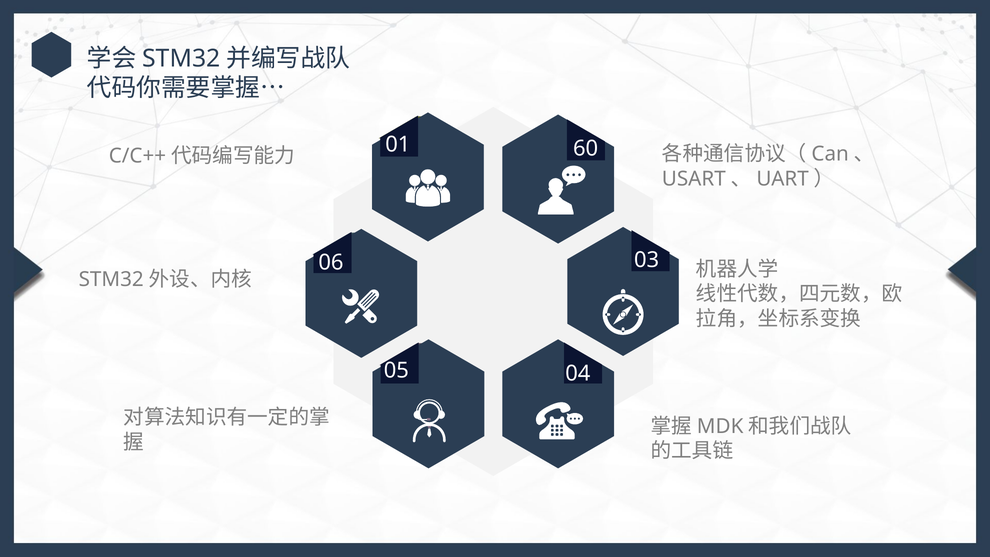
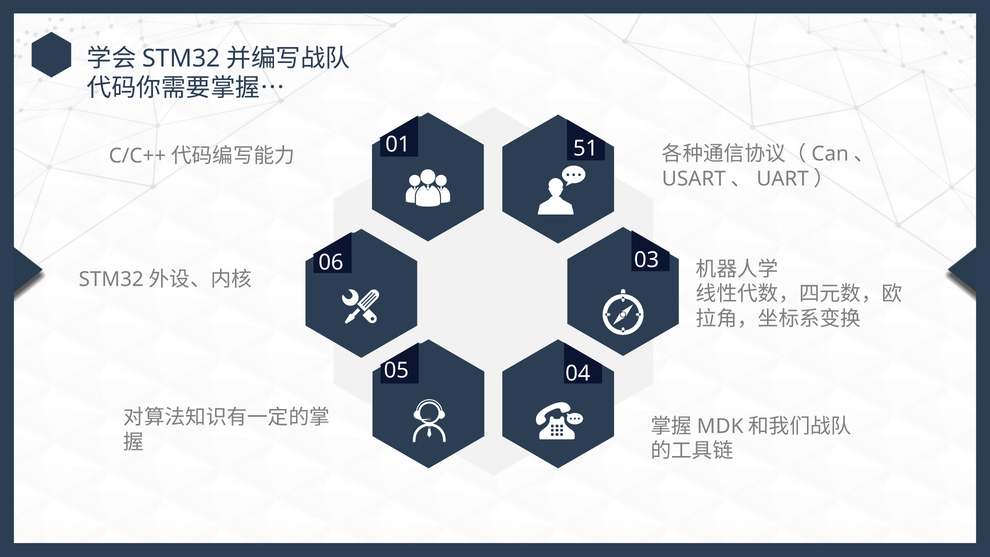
60: 60 -> 51 (586, 149)
